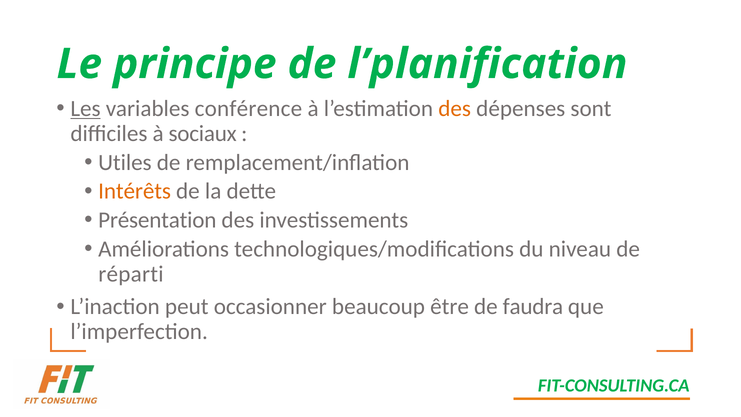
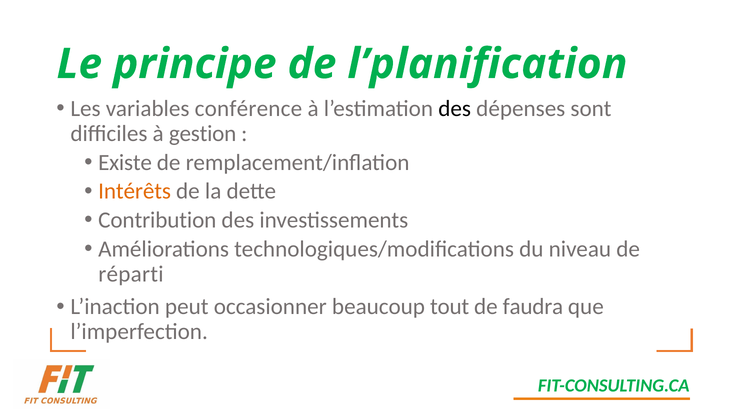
Les underline: present -> none (86, 108)
des colour: orange -> black (455, 108)
sociaux: sociaux -> gestion (203, 134)
Utiles: Utiles -> Existe (125, 162)
Présentation: Présentation -> Contribution (157, 220)
être: être -> tout (450, 307)
